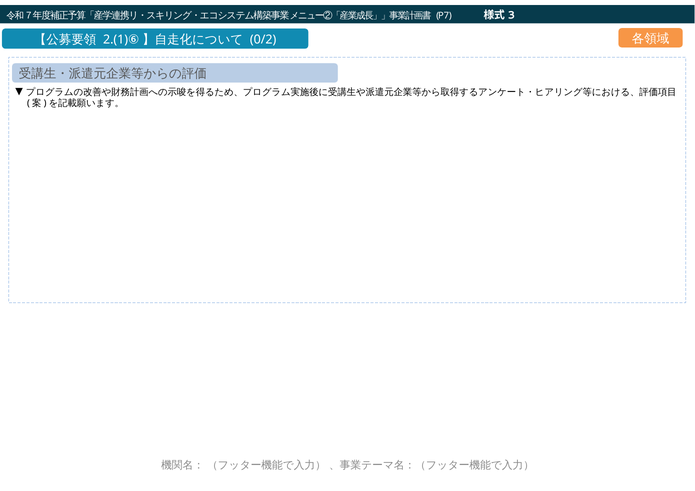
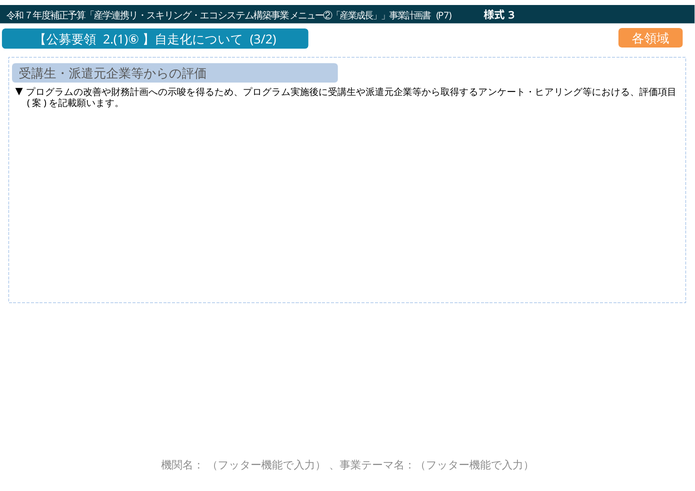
0/2: 0/2 -> 3/2 (263, 40)
